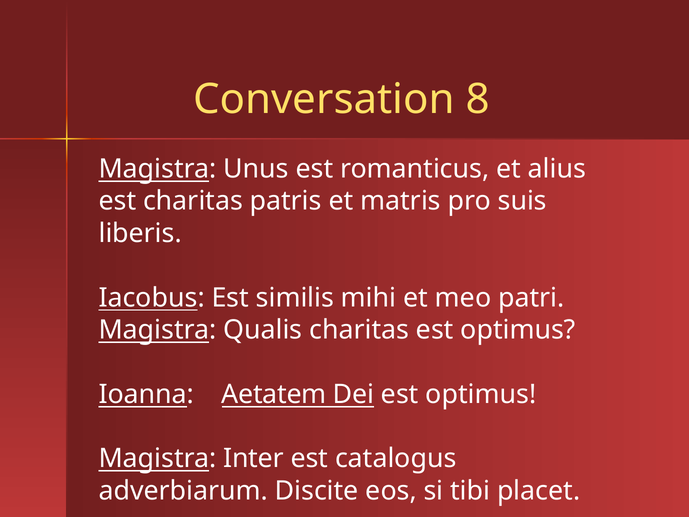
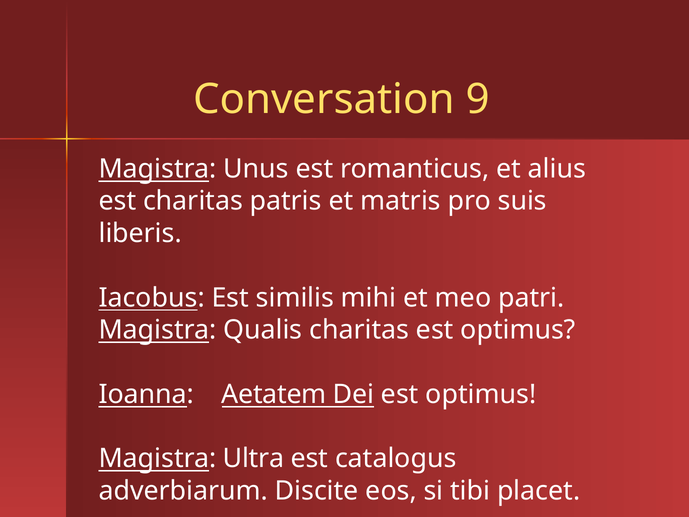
8: 8 -> 9 (478, 99)
Inter: Inter -> Ultra (254, 458)
